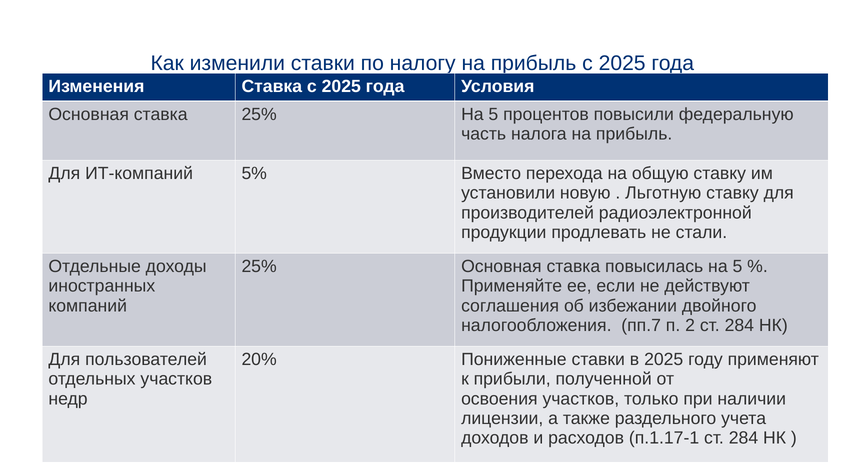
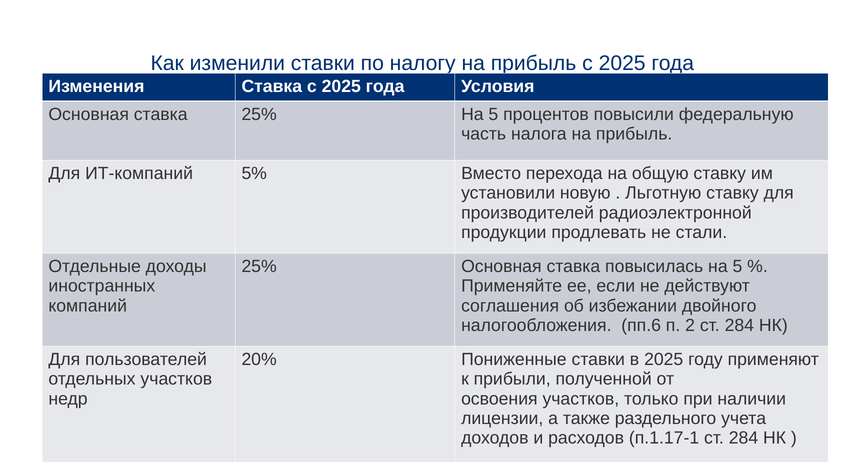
пп.7: пп.7 -> пп.6 (641, 326)
